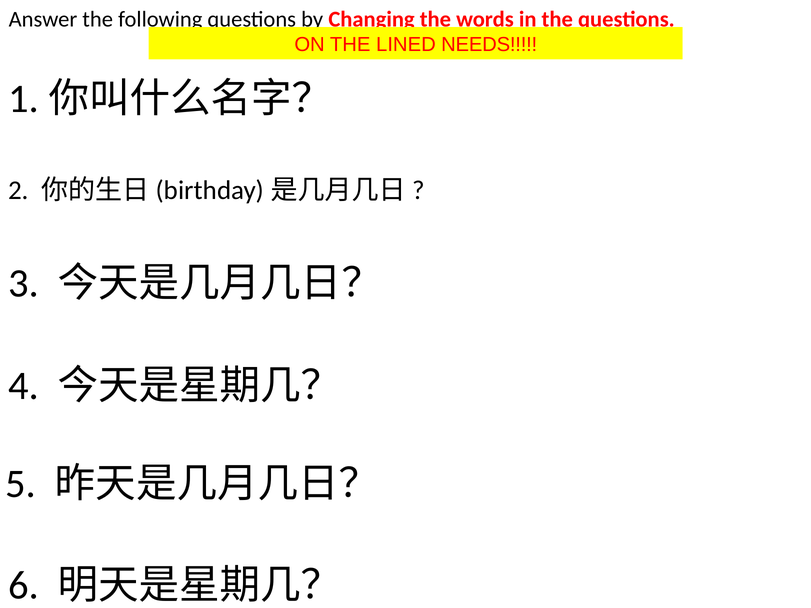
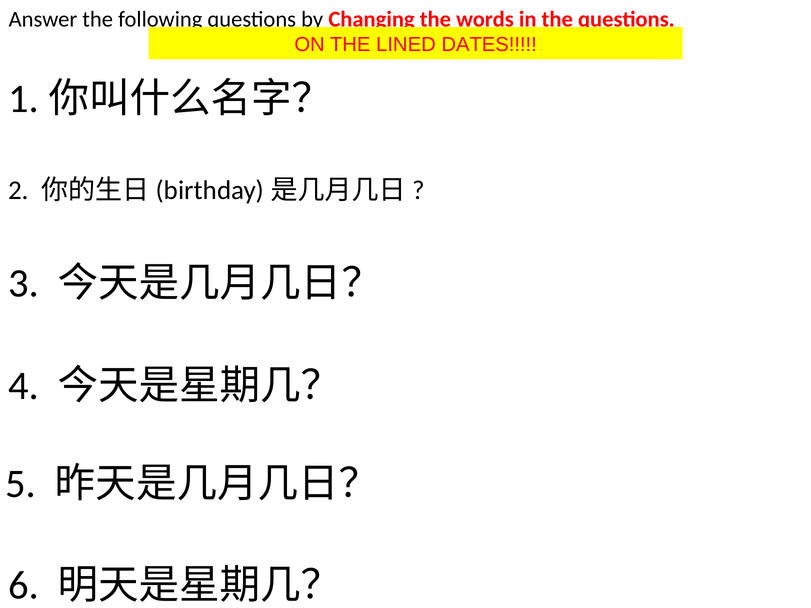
NEEDS: NEEDS -> DATES (489, 45)
